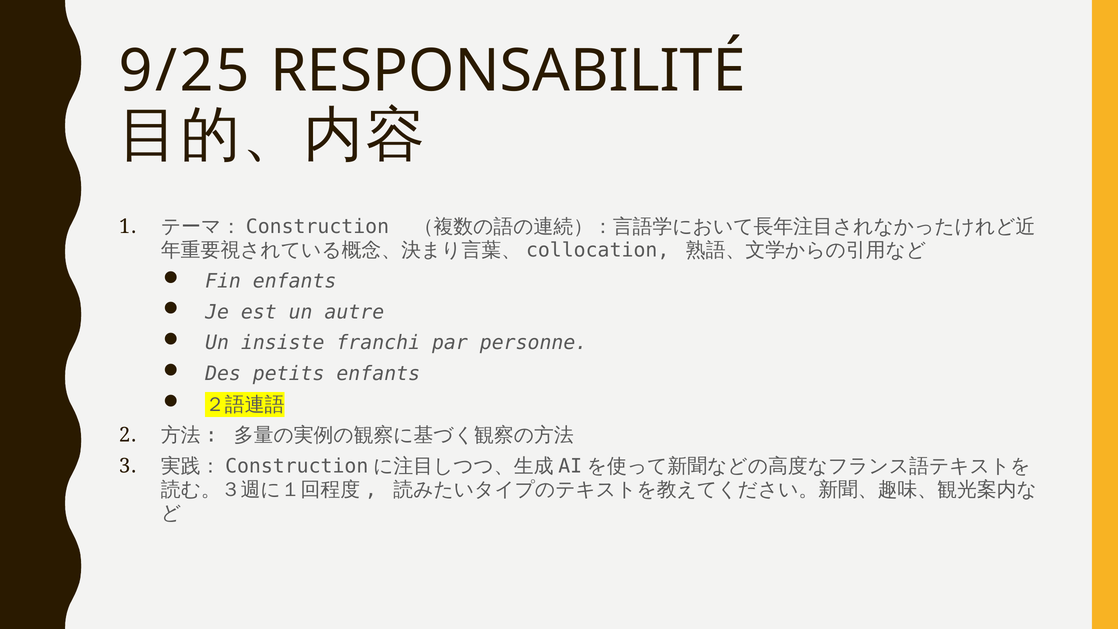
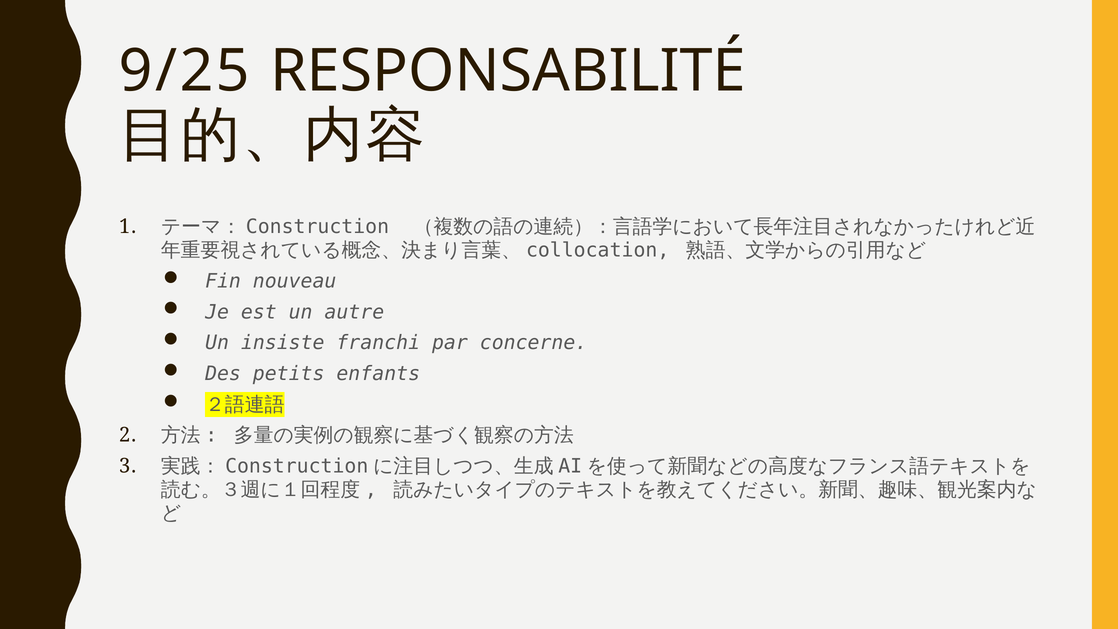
Fin enfants: enfants -> nouveau (295, 281)
personne: personne -> concerne (534, 343)
